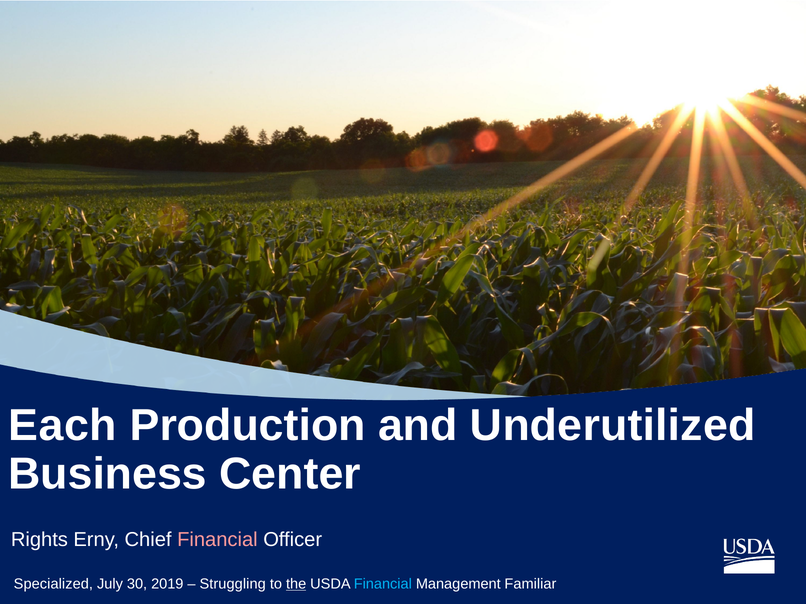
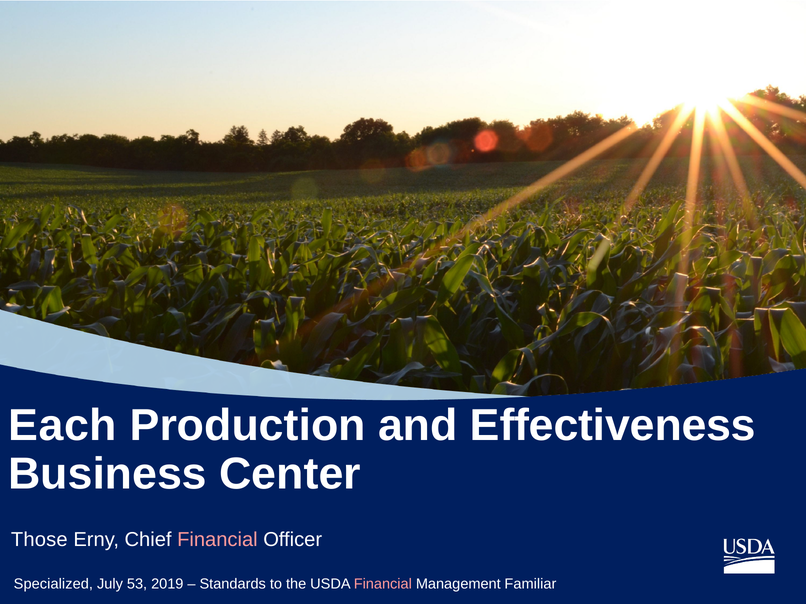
Underutilized: Underutilized -> Effectiveness (613, 426)
Rights: Rights -> Those (39, 540)
30: 30 -> 53 (137, 584)
Struggling: Struggling -> Standards (233, 584)
the underline: present -> none (296, 584)
Financial colour: light blue -> pink (383, 584)
